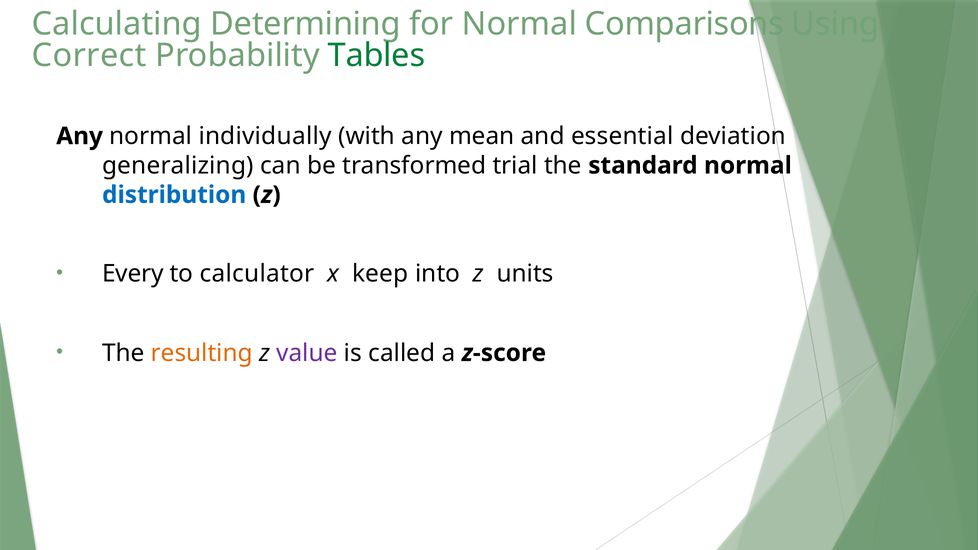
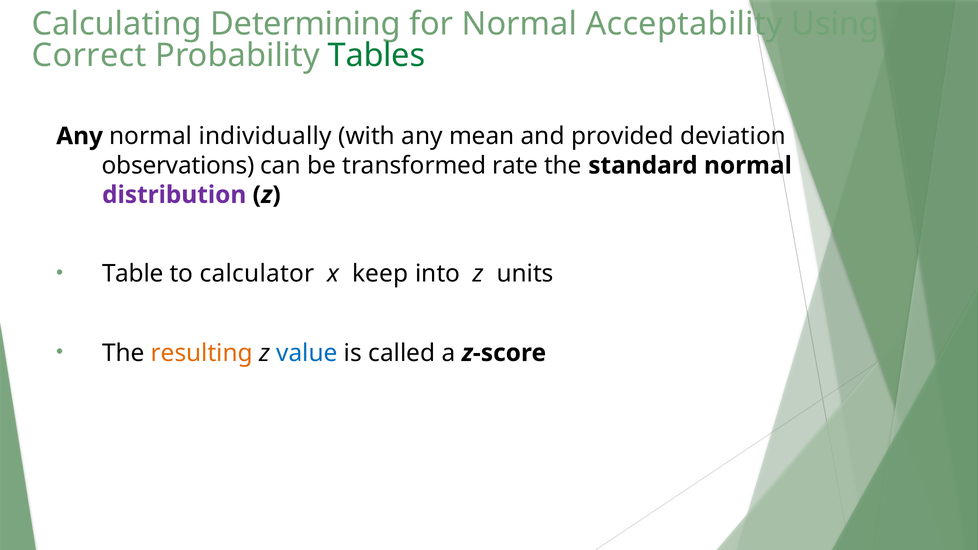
Comparisons: Comparisons -> Acceptability (684, 24)
essential: essential -> provided (622, 136)
generalizing: generalizing -> observations (178, 166)
trial: trial -> rate (515, 166)
distribution colour: blue -> purple (174, 195)
Every: Every -> Table (133, 274)
value colour: purple -> blue (307, 353)
